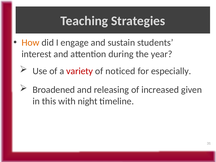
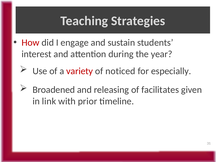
How colour: orange -> red (30, 43)
increased: increased -> facilitates (160, 90)
this: this -> link (49, 101)
night: night -> prior (88, 101)
